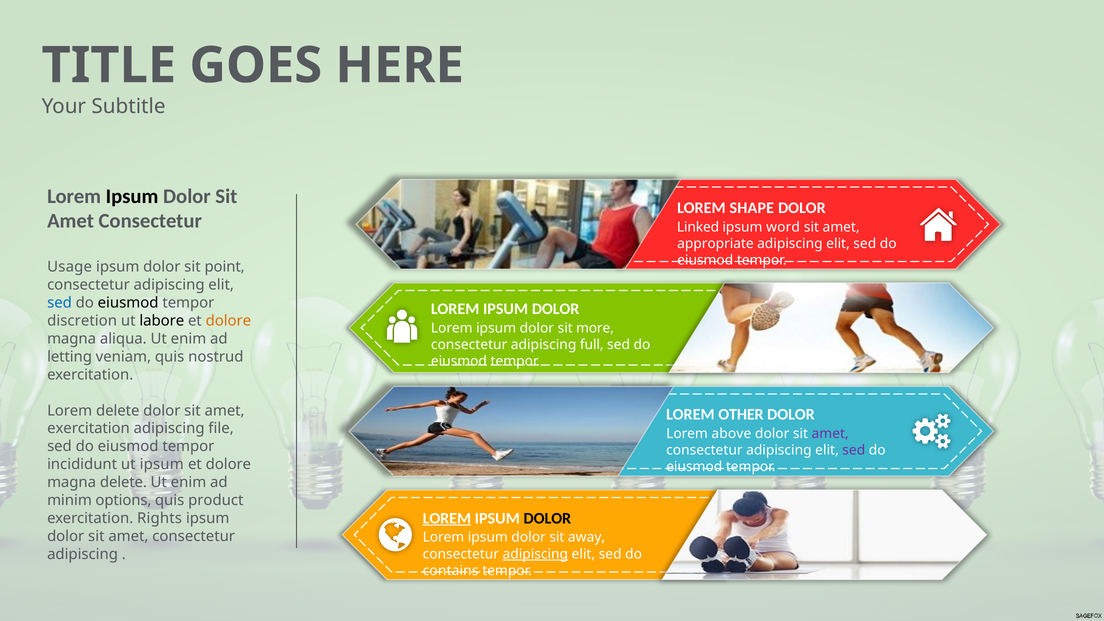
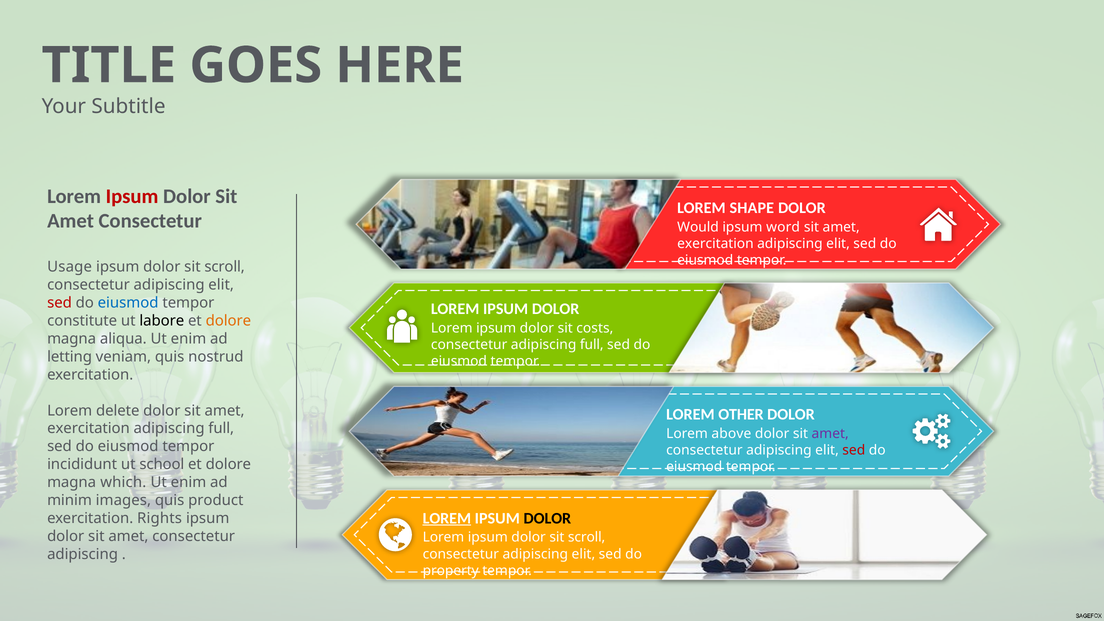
Ipsum colour: black -> red (132, 196)
Linked: Linked -> Would (698, 227)
appropriate: appropriate -> exercitation (715, 244)
point: point -> scroll (225, 267)
sed colour: blue -> red (59, 303)
eiusmod colour: black -> blue (128, 303)
discretion: discretion -> constitute (82, 321)
more: more -> costs (595, 328)
file: file -> full (221, 429)
sed colour: purple -> red (854, 450)
ut ipsum: ipsum -> school (162, 464)
magna delete: delete -> which (123, 482)
options: options -> images (123, 500)
away: away -> scroll (587, 537)
adipiscing underline: present -> none (535, 554)
contains: contains -> property (451, 571)
